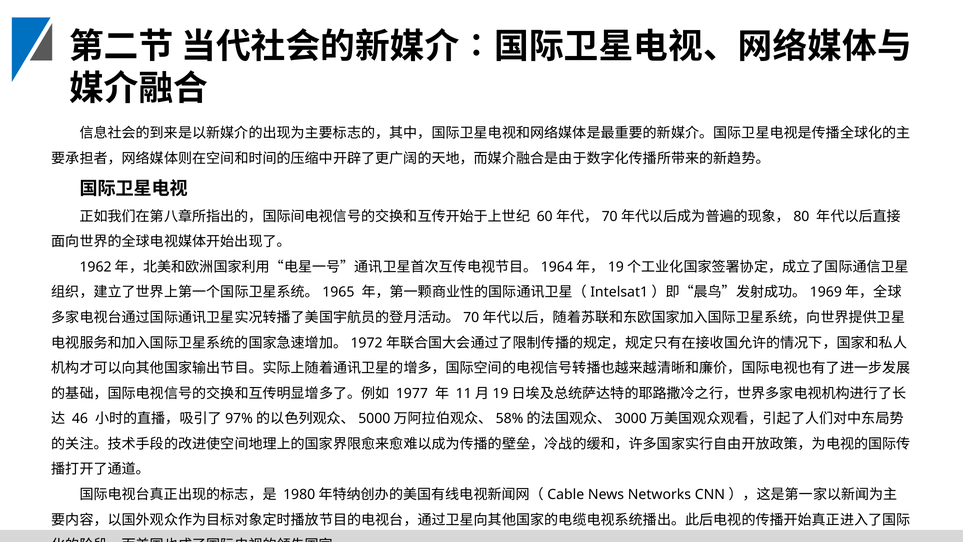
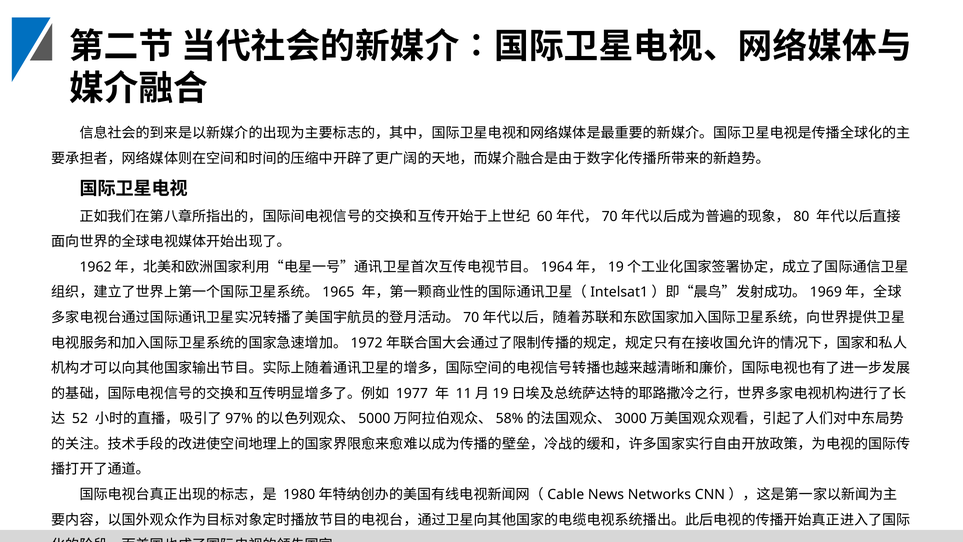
46: 46 -> 52 (80, 419)
